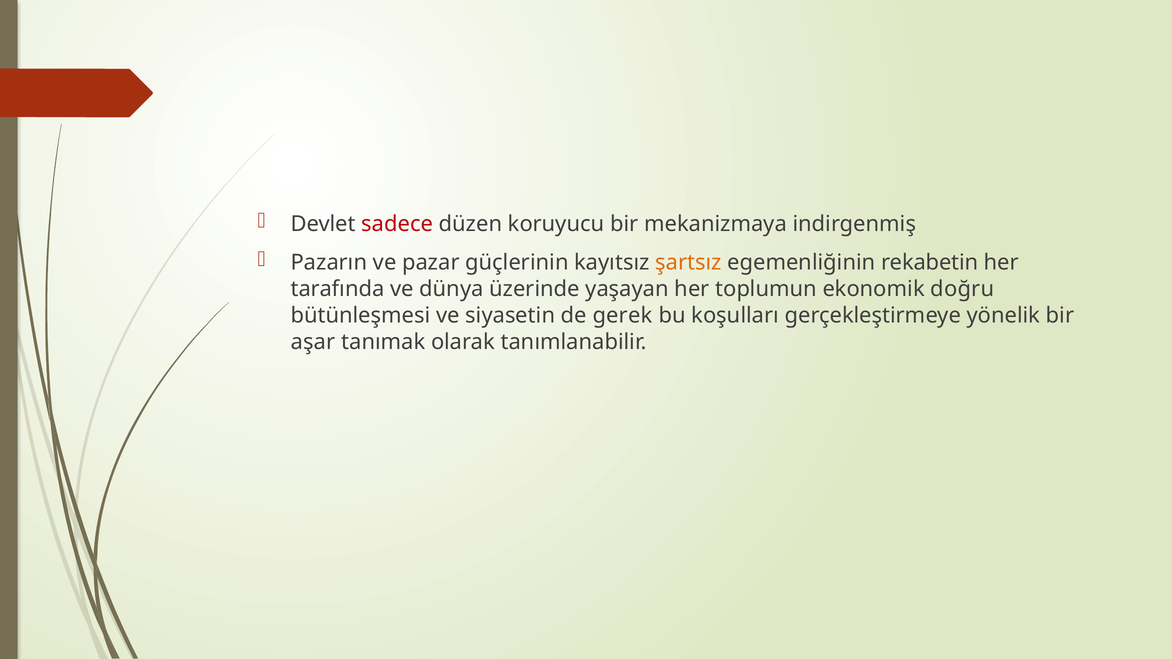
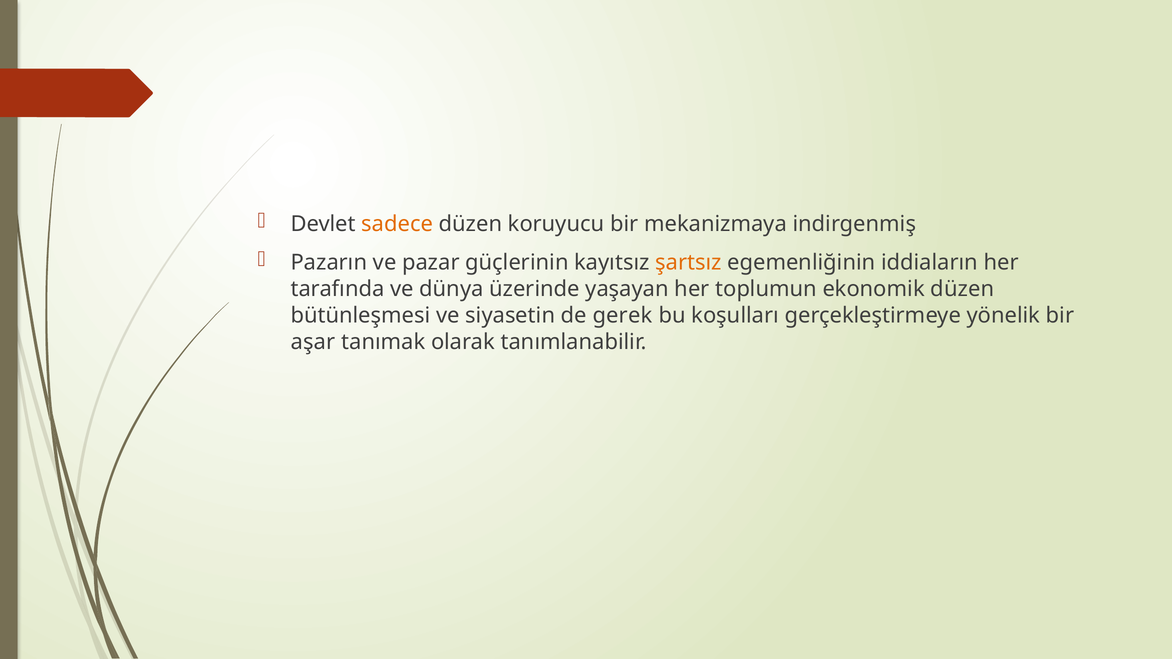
sadece colour: red -> orange (397, 224)
rekabetin: rekabetin -> iddiaların (929, 263)
ekonomik doğru: doğru -> düzen (962, 289)
